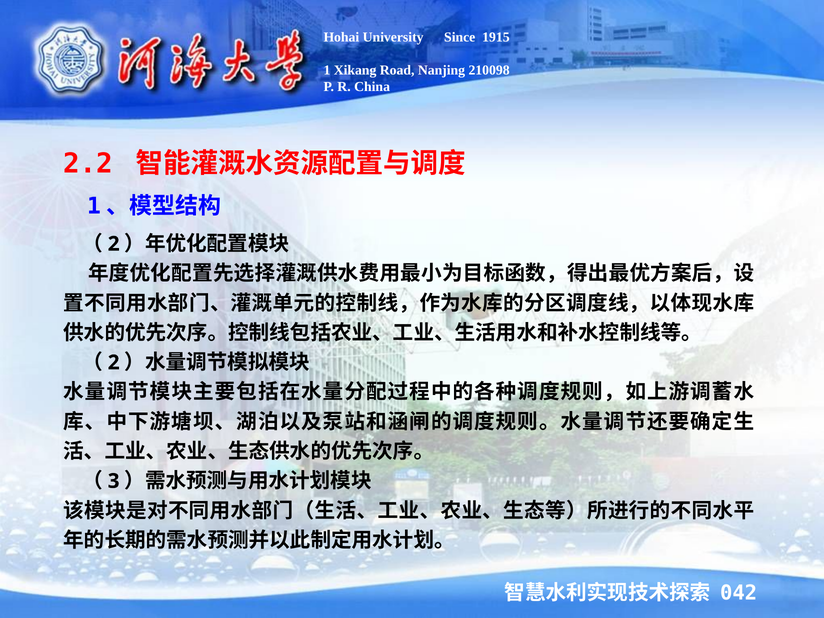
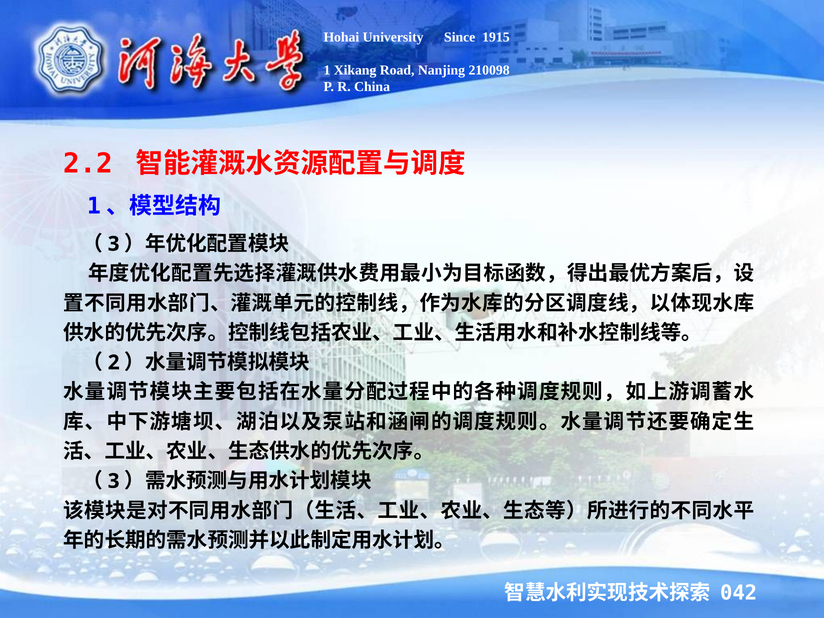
2: 2 -> 3 (114, 244)
